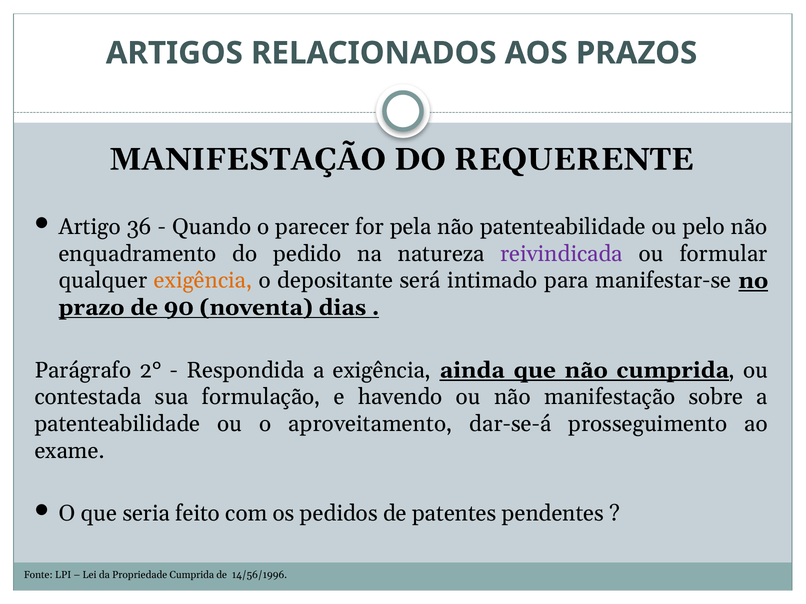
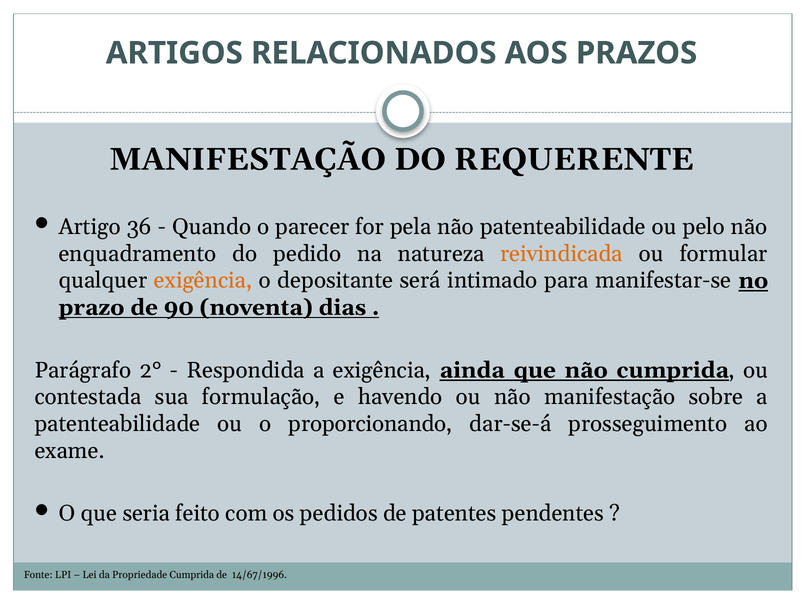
reivindicada colour: purple -> orange (561, 254)
aproveitamento: aproveitamento -> proporcionando (370, 424)
14/56/1996: 14/56/1996 -> 14/67/1996 (259, 575)
